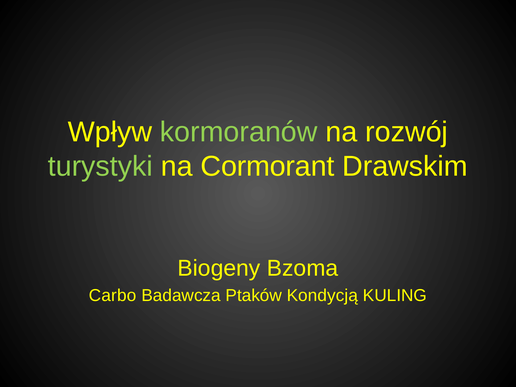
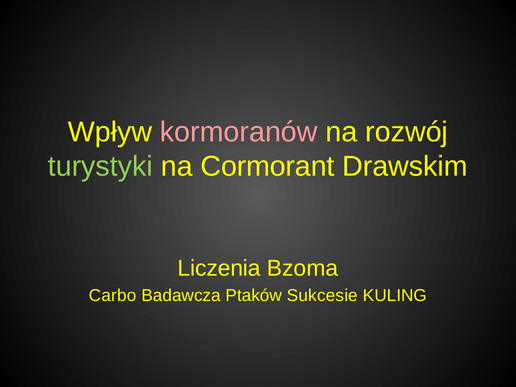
kormoranów colour: light green -> pink (239, 132)
Biogeny: Biogeny -> Liczenia (219, 268)
Kondycją: Kondycją -> Sukcesie (322, 295)
